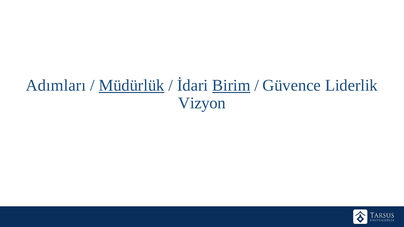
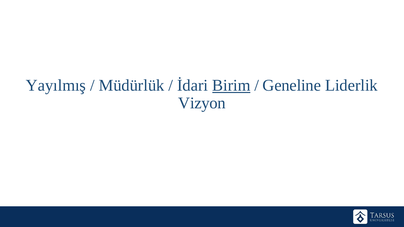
Adımları: Adımları -> Yayılmış (56, 85)
Müdürlük underline: present -> none (132, 85)
Güvence: Güvence -> Geneline (292, 85)
